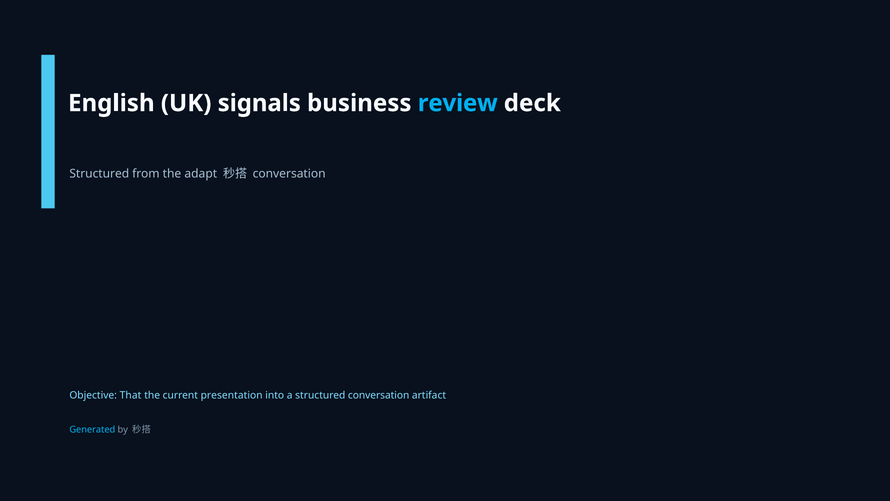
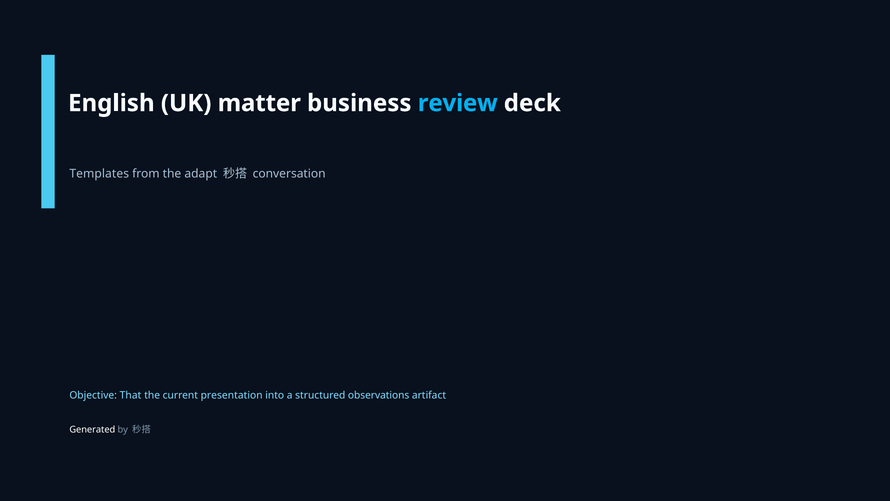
signals: signals -> matter (259, 103)
Structured: Structured -> Templates (99, 174)
structured conversation: conversation -> observations (379, 395)
Generated colour: light blue -> white (92, 429)
